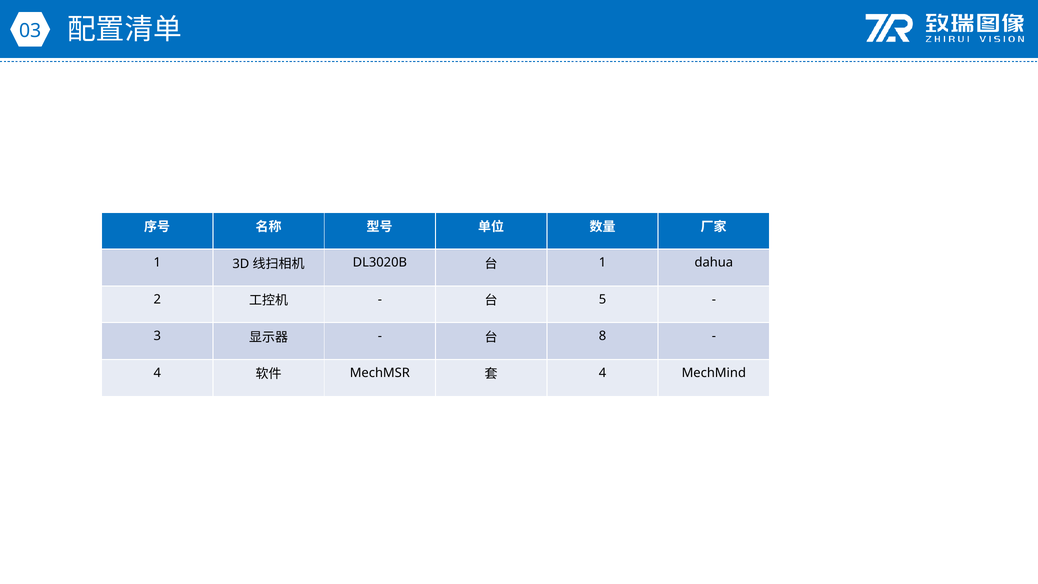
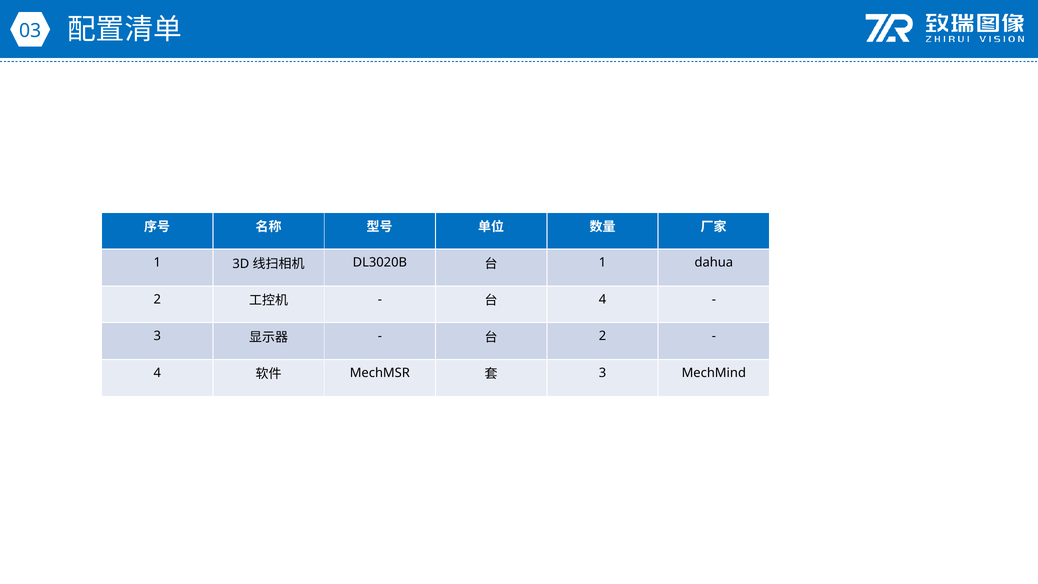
5: 5 -> 4 (603, 299)
8: 8 -> 2 (603, 336)
4: 4 -> 3 (603, 373)
